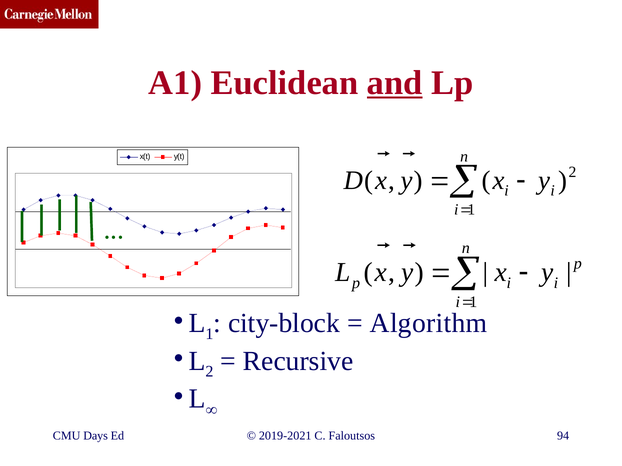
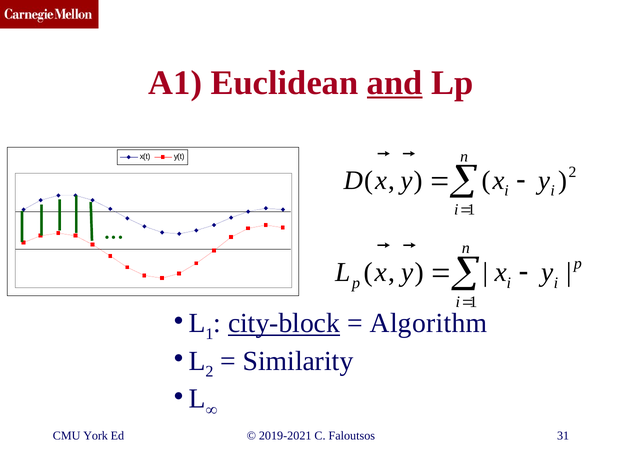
city-block underline: none -> present (284, 324)
Recursive: Recursive -> Similarity (298, 361)
Days: Days -> York (96, 436)
94: 94 -> 31 (563, 436)
